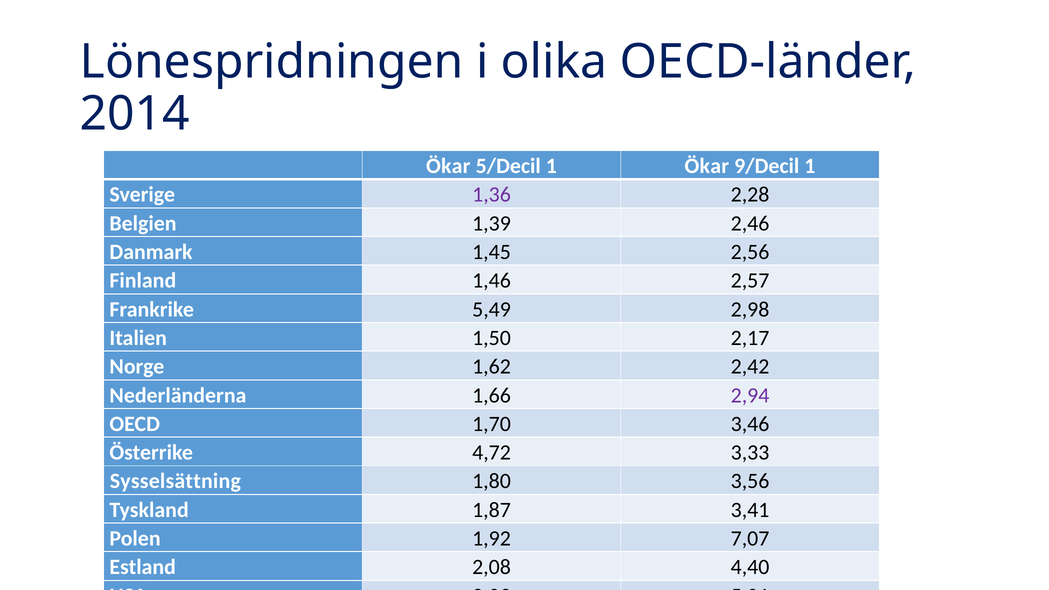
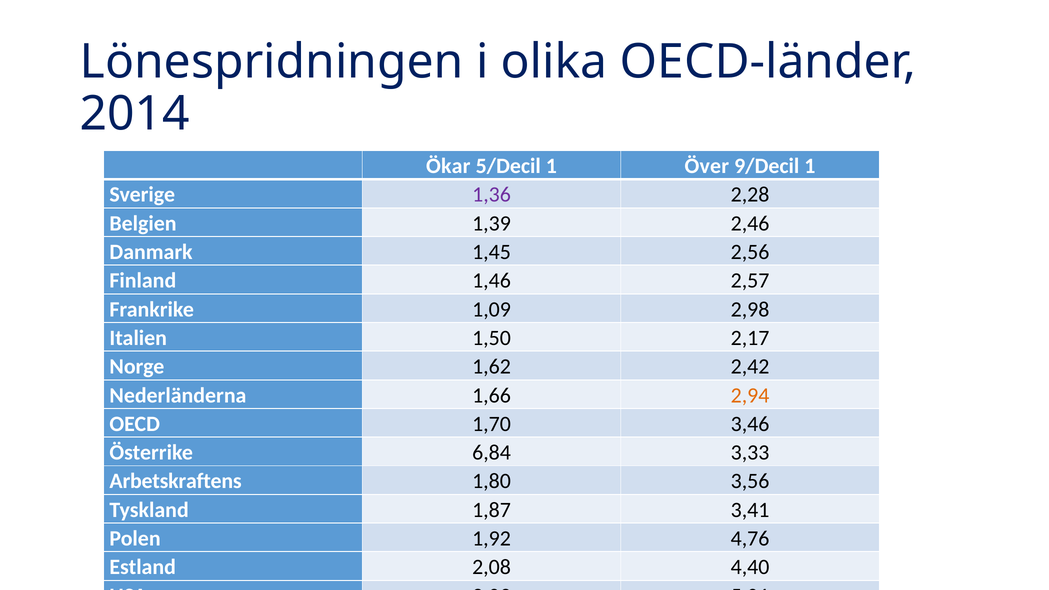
1 Ökar: Ökar -> Över (707, 166)
5,49: 5,49 -> 1,09 (492, 309)
2,94 colour: purple -> orange (750, 395)
4,72: 4,72 -> 6,84 (492, 453)
Sysselsättning: Sysselsättning -> Arbetskraftens (176, 481)
7,07: 7,07 -> 4,76 (750, 539)
